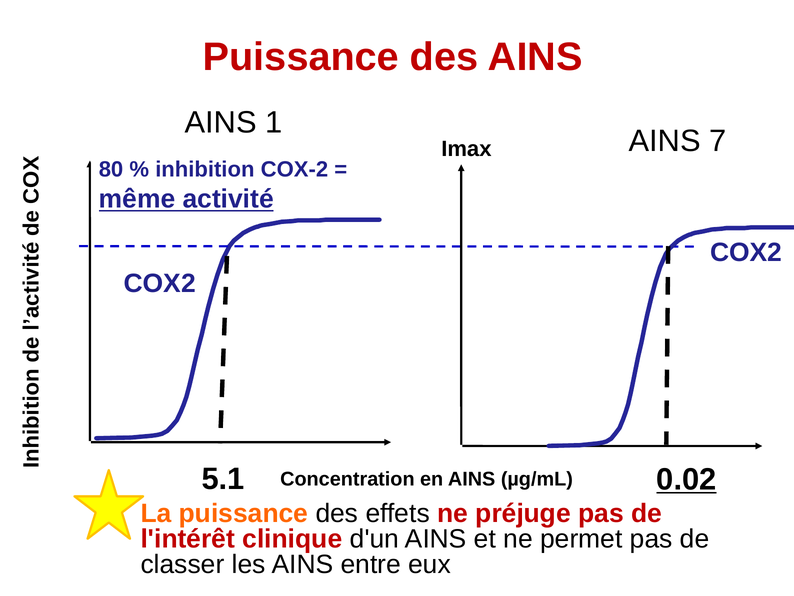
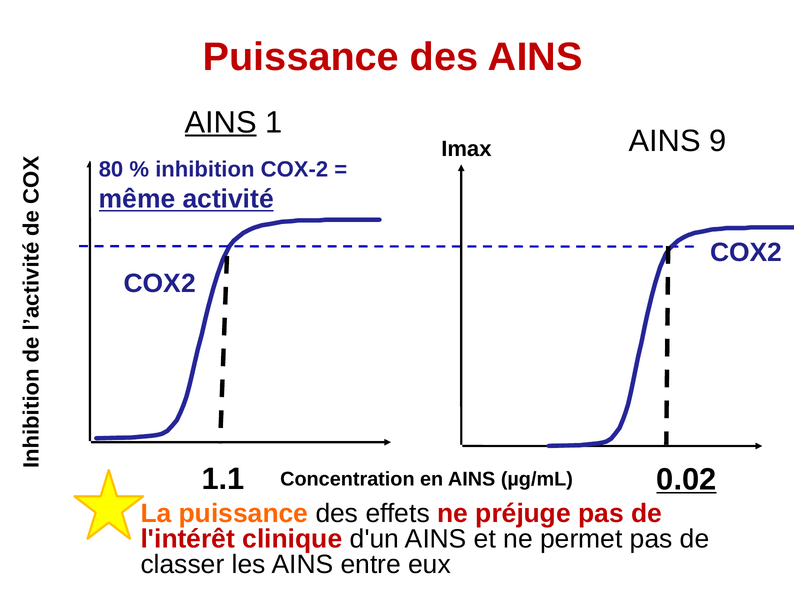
AINS underline: none -> present (221, 122)
7: 7 -> 9 (718, 141)
5.1: 5.1 -> 1.1 (223, 479)
